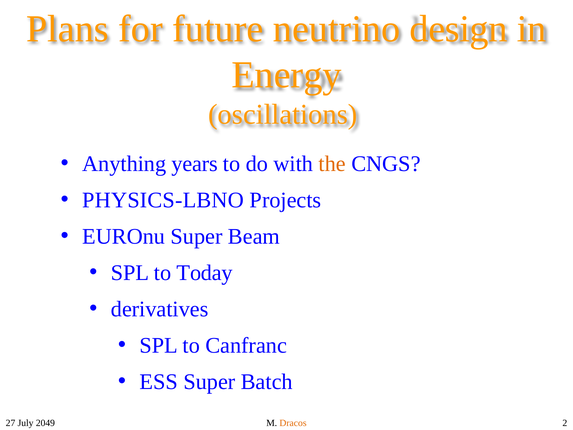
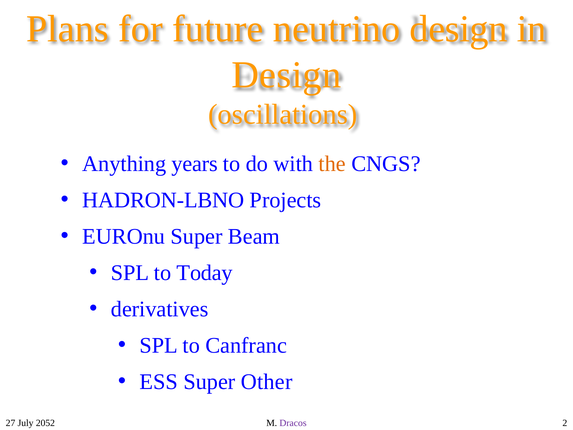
Energy: Energy -> Design (286, 75)
PHYSICS-LBNO: PHYSICS-LBNO -> HADRON-LBNO (163, 200)
Batch: Batch -> Other (267, 381)
2049: 2049 -> 2052 (45, 423)
Dracos colour: orange -> purple (293, 423)
